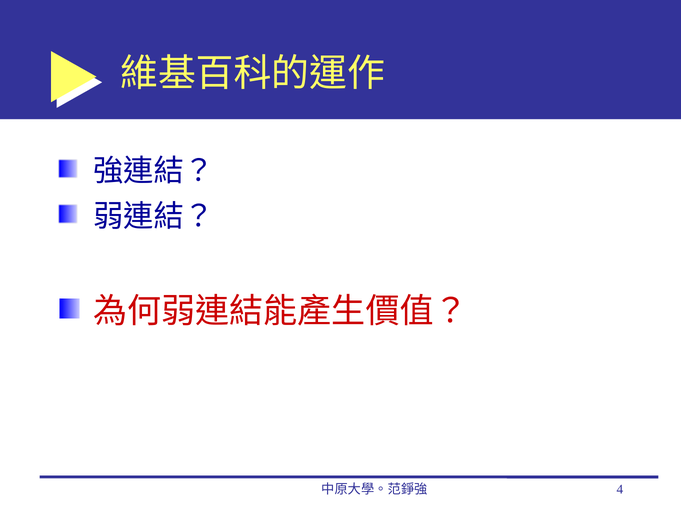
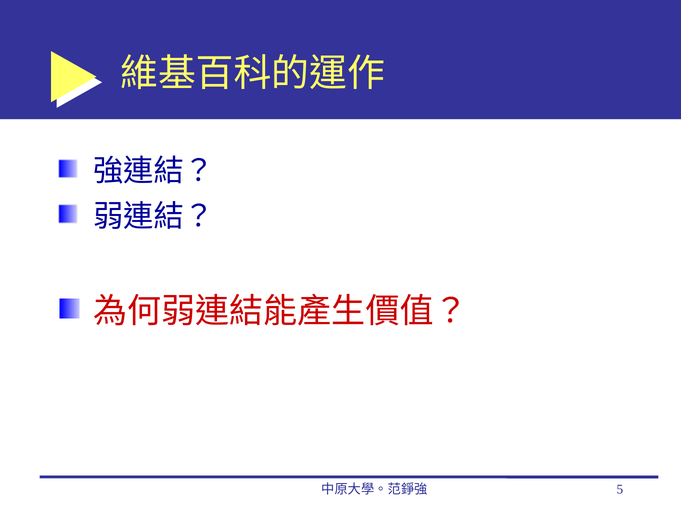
4: 4 -> 5 (620, 489)
